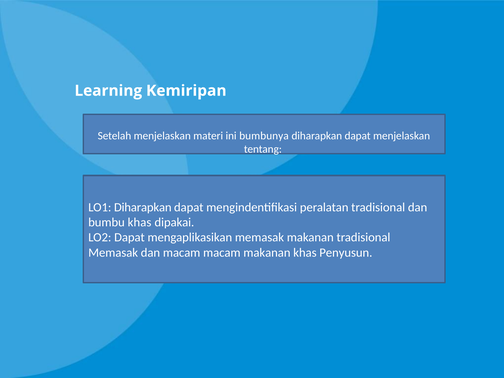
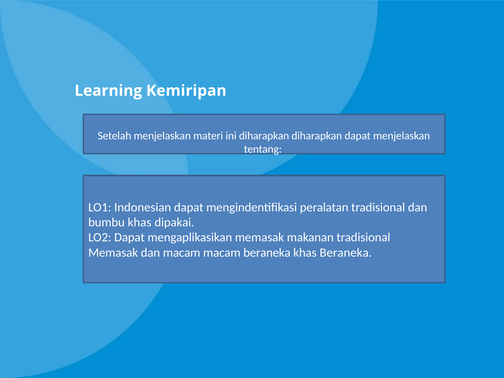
ini bumbunya: bumbunya -> diharapkan (264, 136)
LO1 Diharapkan: Diharapkan -> Indonesian (143, 207)
macam makanan: makanan -> beraneka (267, 253)
khas Penyusun: Penyusun -> Beraneka (346, 253)
